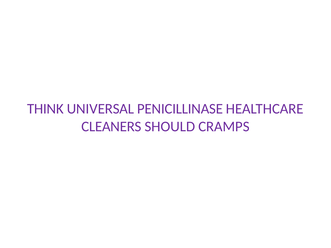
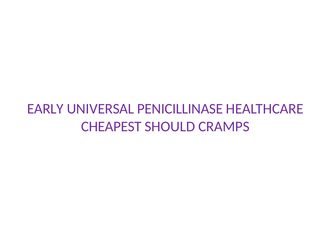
THINK: THINK -> EARLY (45, 109)
CLEANERS: CLEANERS -> CHEAPEST (111, 127)
